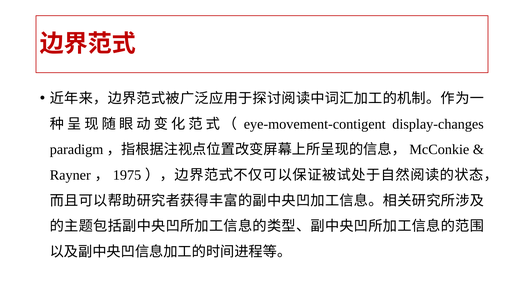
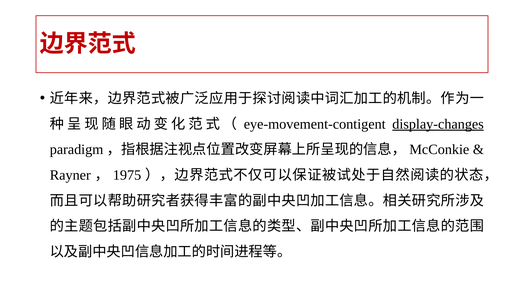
display-changes underline: none -> present (438, 124)
